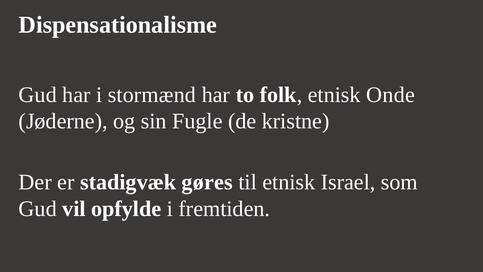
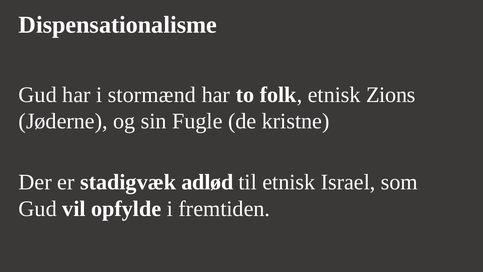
Onde: Onde -> Zions (391, 95)
gøres: gøres -> adlød (207, 182)
